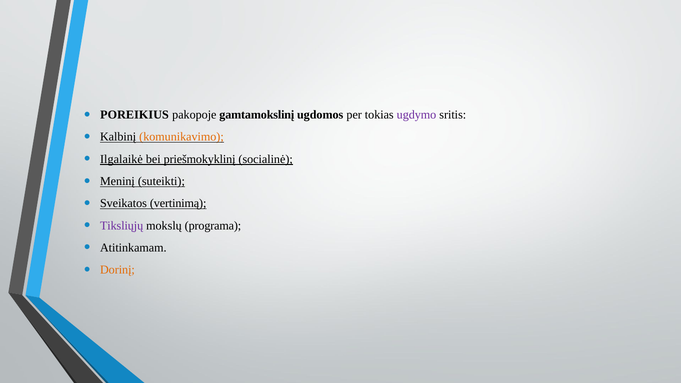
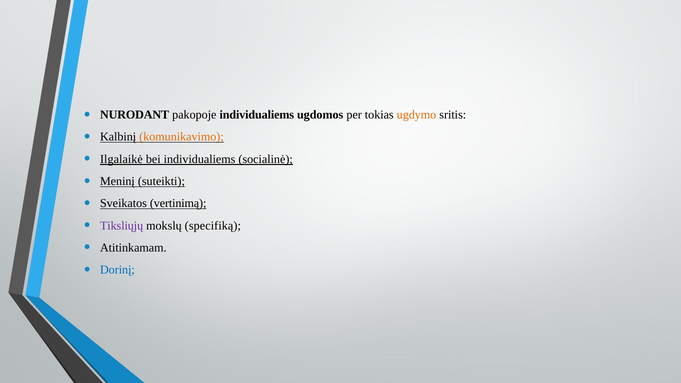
POREIKIUS: POREIKIUS -> NURODANT (135, 115)
pakopoje gamtamokslinį: gamtamokslinį -> individualiems (257, 115)
ugdymo colour: purple -> orange (417, 115)
bei priešmokyklinį: priešmokyklinį -> individualiems (200, 159)
programa: programa -> specifiką (213, 226)
Dorinį colour: orange -> blue (117, 270)
